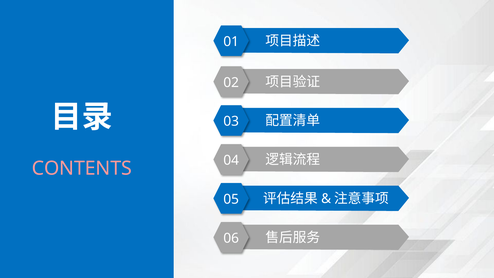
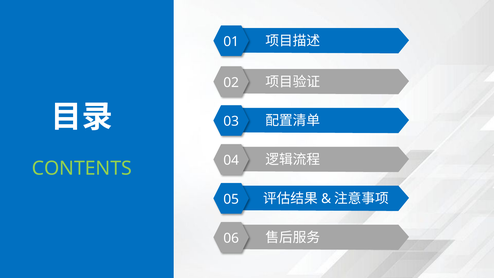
CONTENTS colour: pink -> light green (82, 168)
